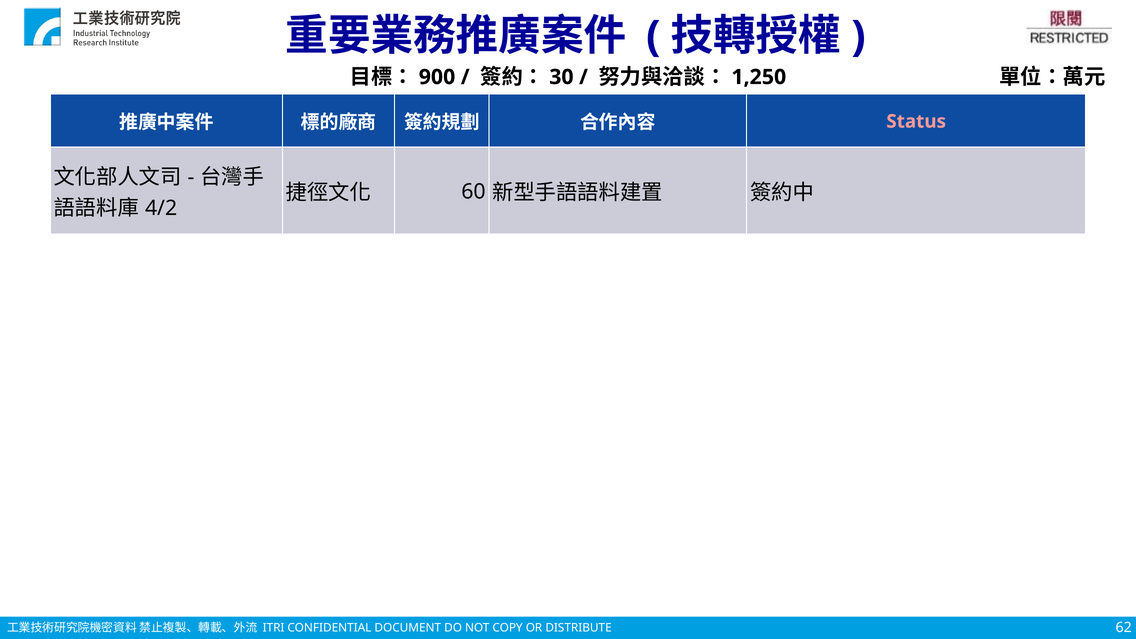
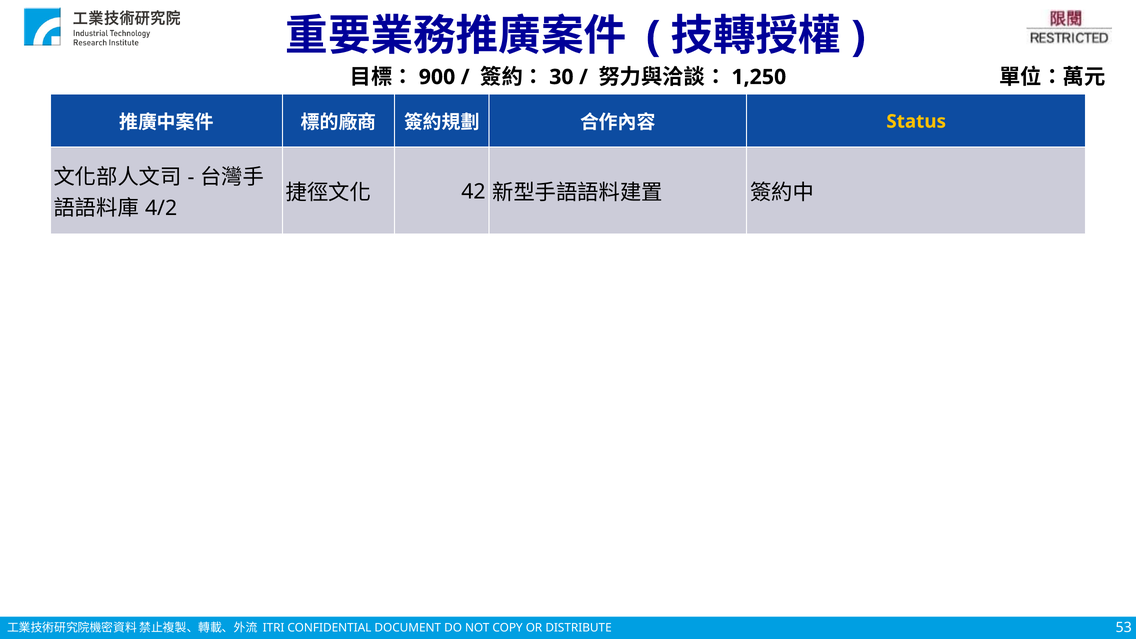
Status colour: pink -> yellow (916, 121)
60: 60 -> 42 (473, 192)
62: 62 -> 53 (1124, 628)
